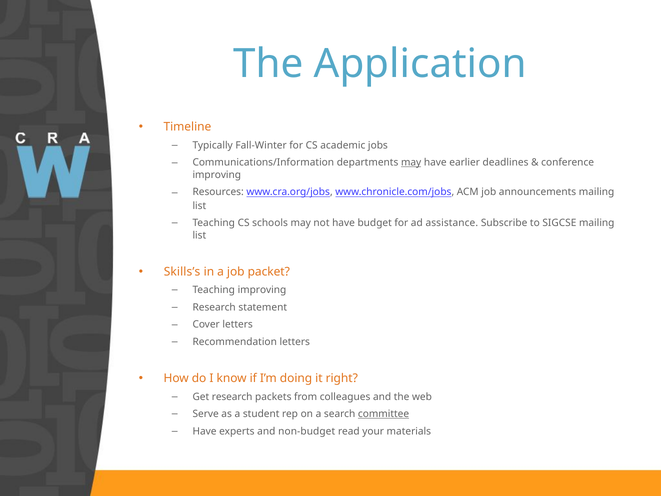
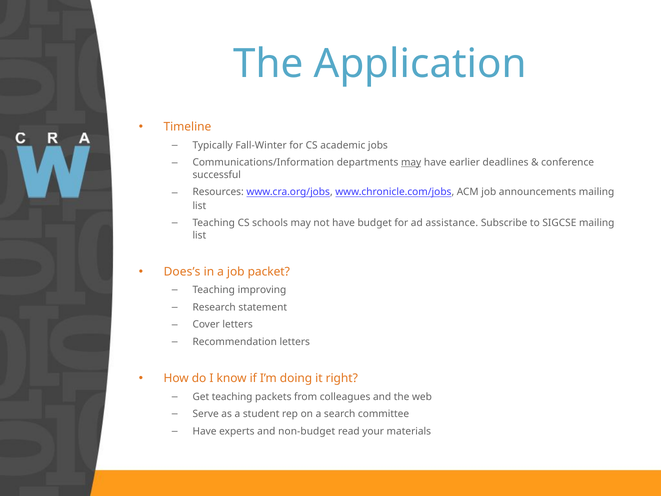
improving: improving -> successful (217, 175)
Skills’s: Skills’s -> Does’s (182, 272)
Get research: research -> teaching (232, 396)
committee underline: present -> none (384, 414)
